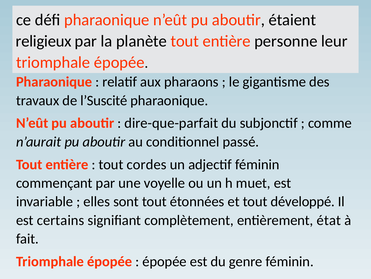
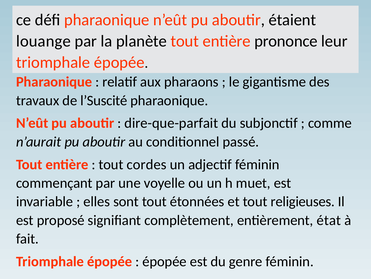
religieux: religieux -> louange (43, 41)
personne: personne -> prononce (286, 41)
développé: développé -> religieuses (303, 201)
certains: certains -> proposé (61, 220)
